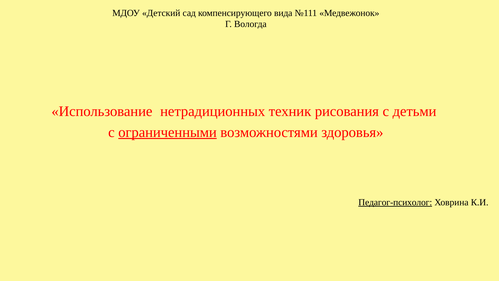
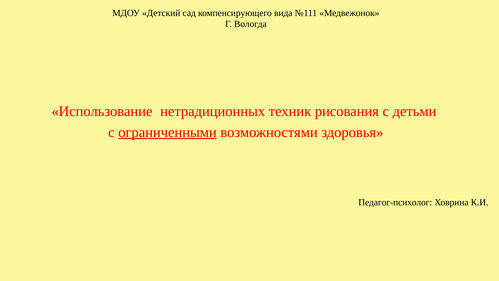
Педагог-психолог underline: present -> none (395, 202)
